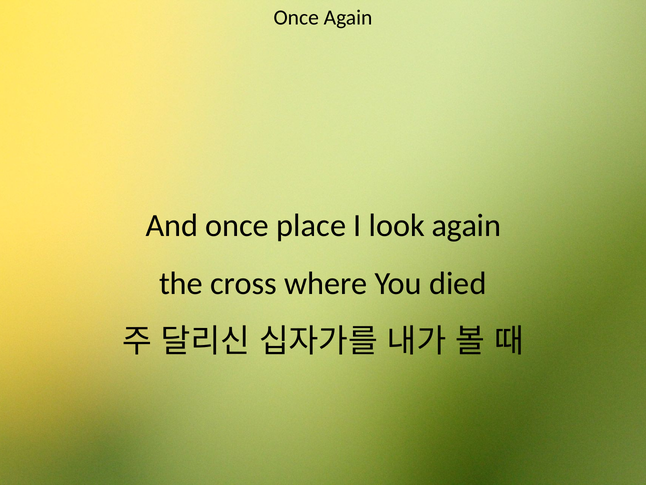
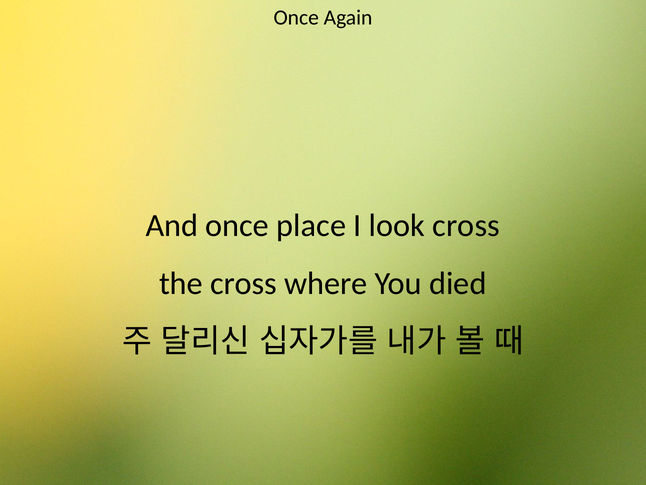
look again: again -> cross (466, 225)
